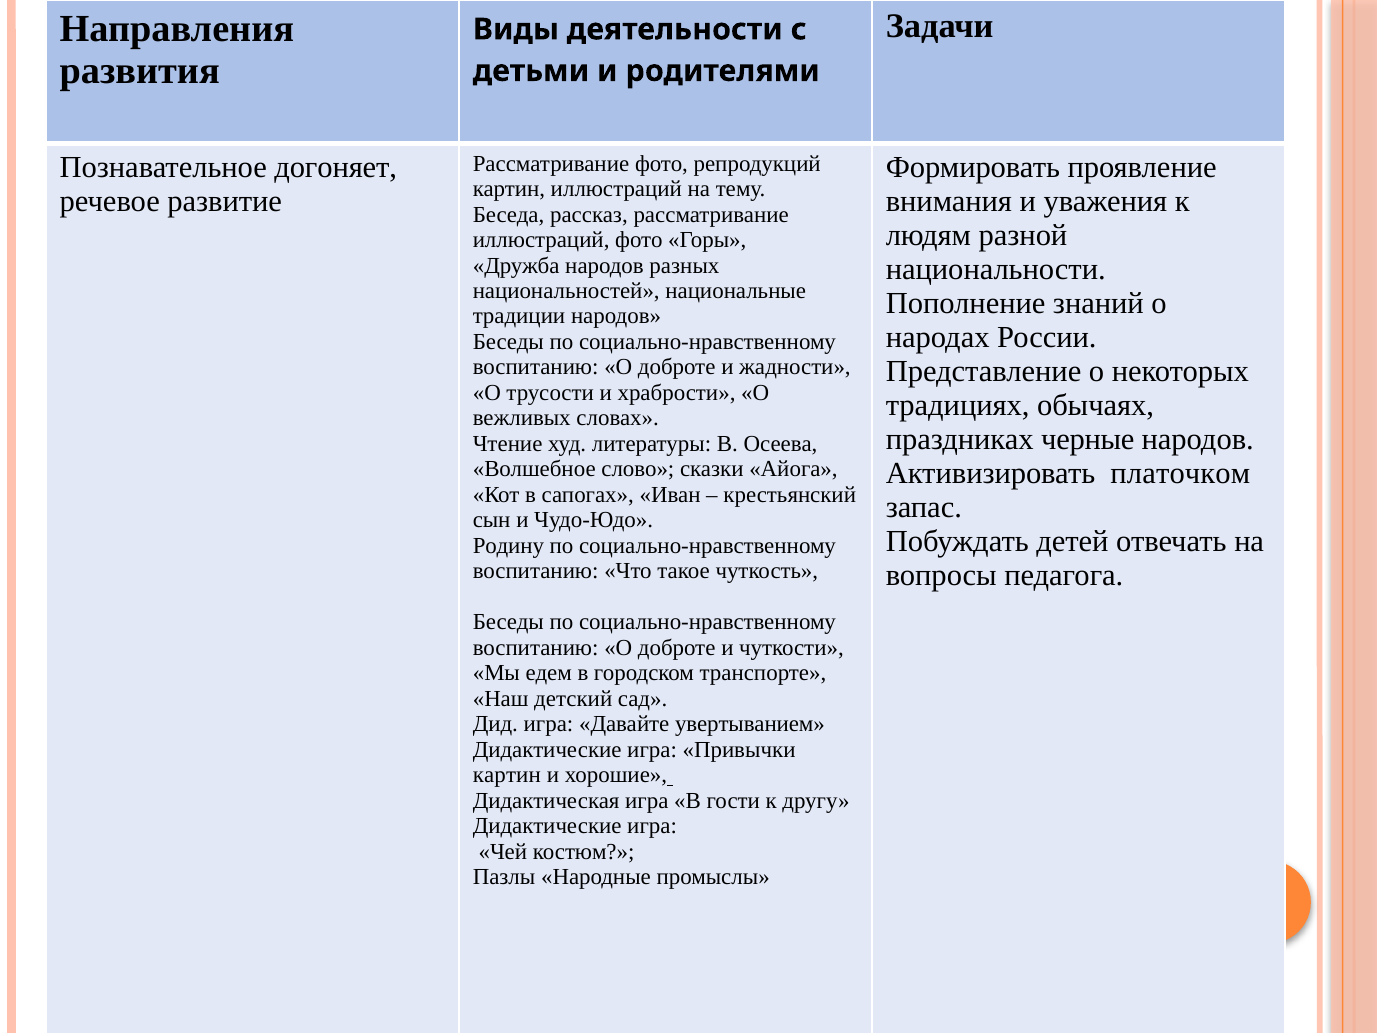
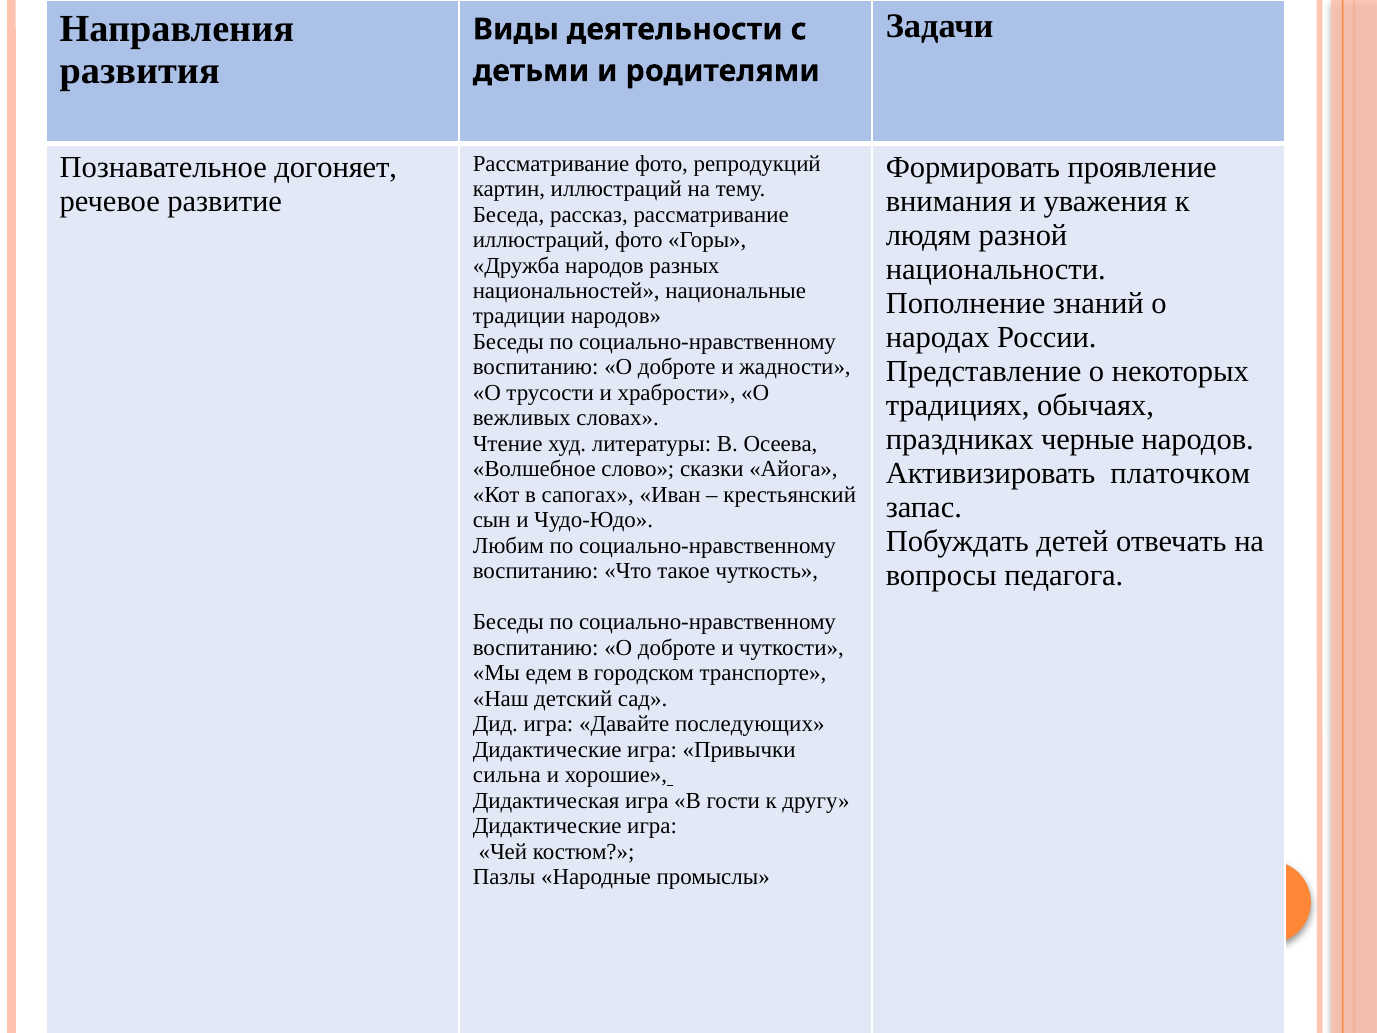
Родину: Родину -> Любим (508, 546)
увертыванием: увертыванием -> последующих (750, 724)
картин: картин -> сильна (507, 775)
